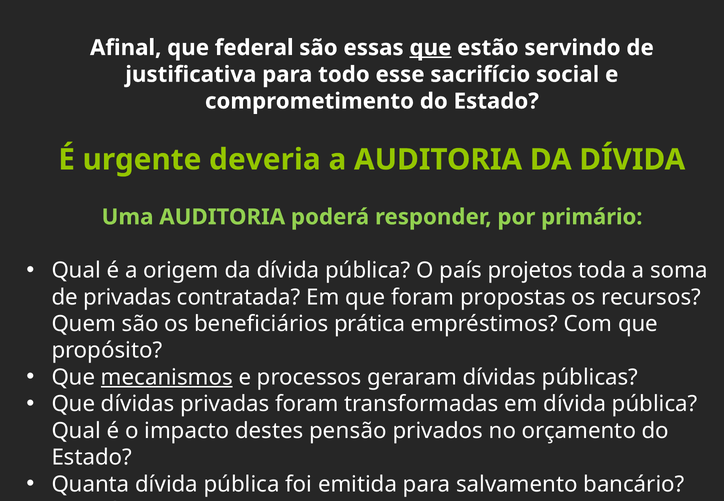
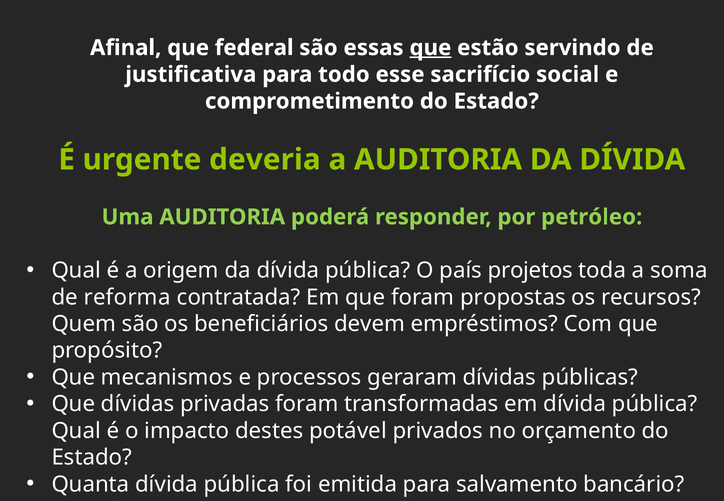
primário: primário -> petróleo (592, 217)
de privadas: privadas -> reforma (127, 297)
prática: prática -> devem (369, 324)
mecanismos underline: present -> none (167, 377)
pensão: pensão -> potável (348, 431)
